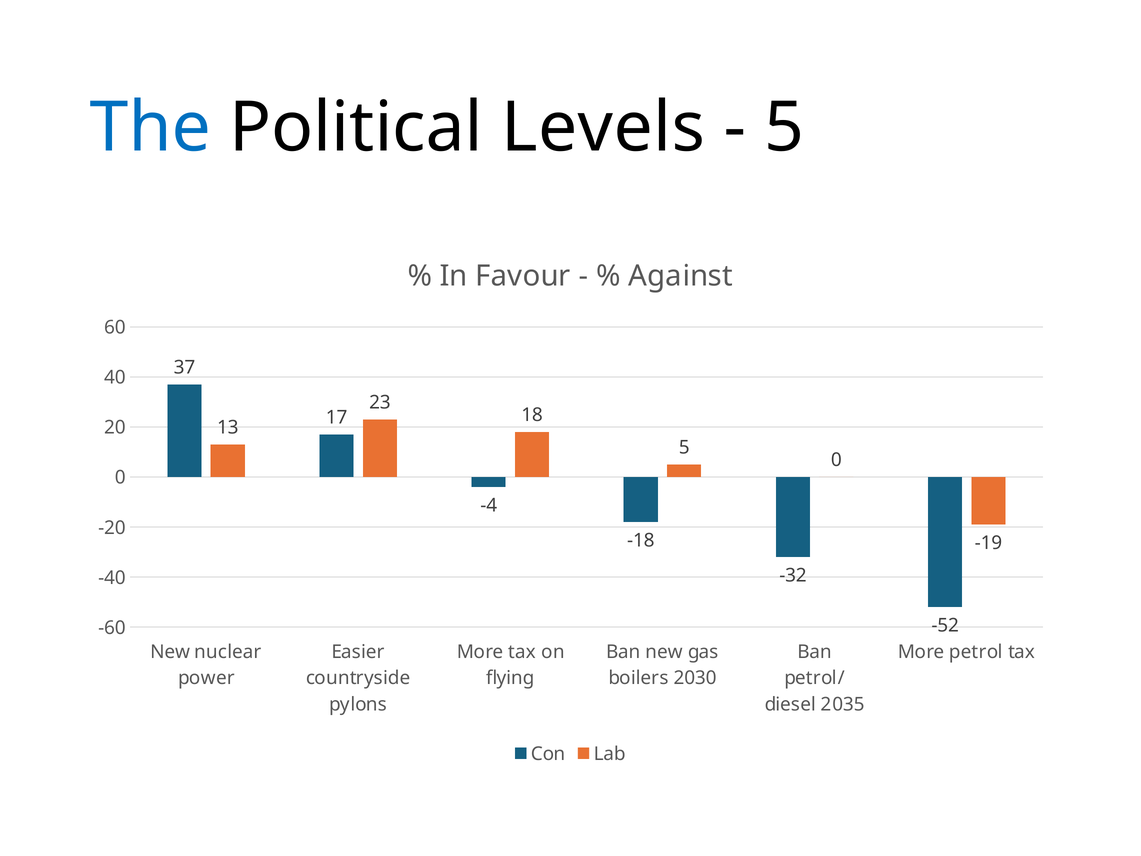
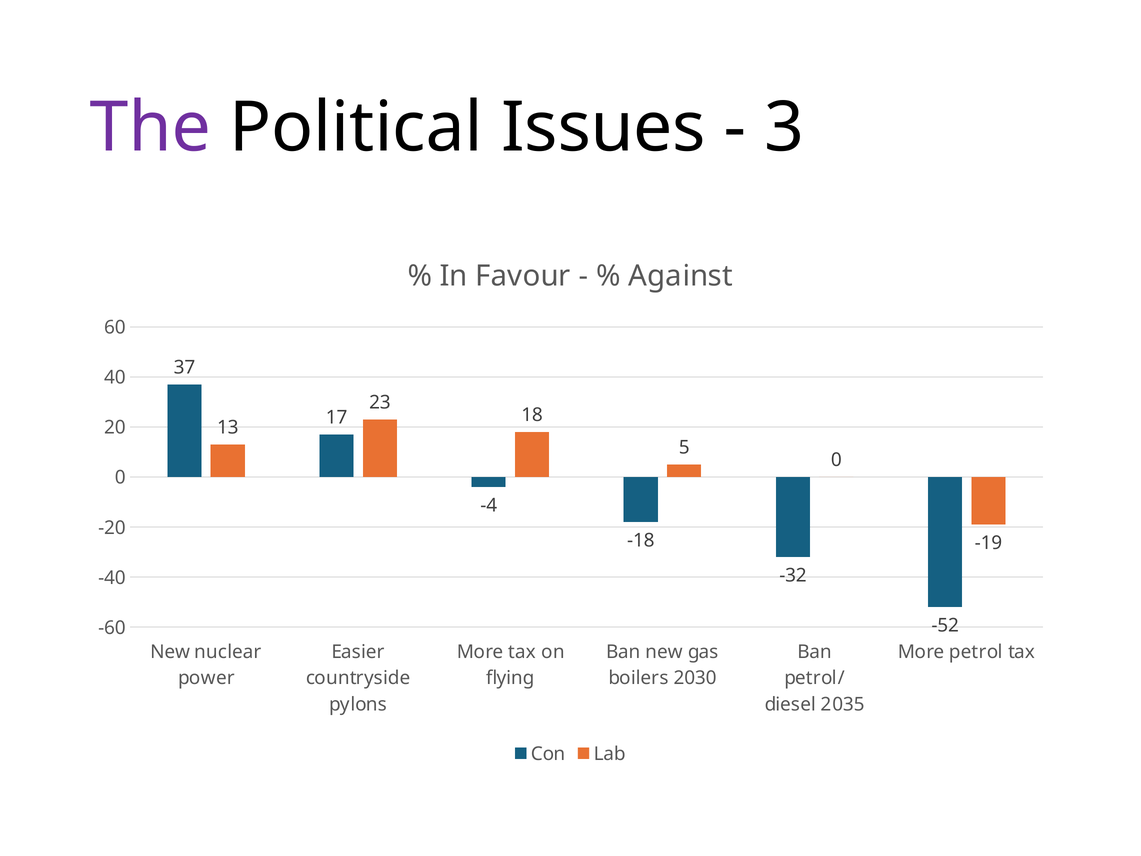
The colour: blue -> purple (150, 128)
Levels: Levels -> Issues (603, 128)
5: 5 -> 3 (784, 128)
